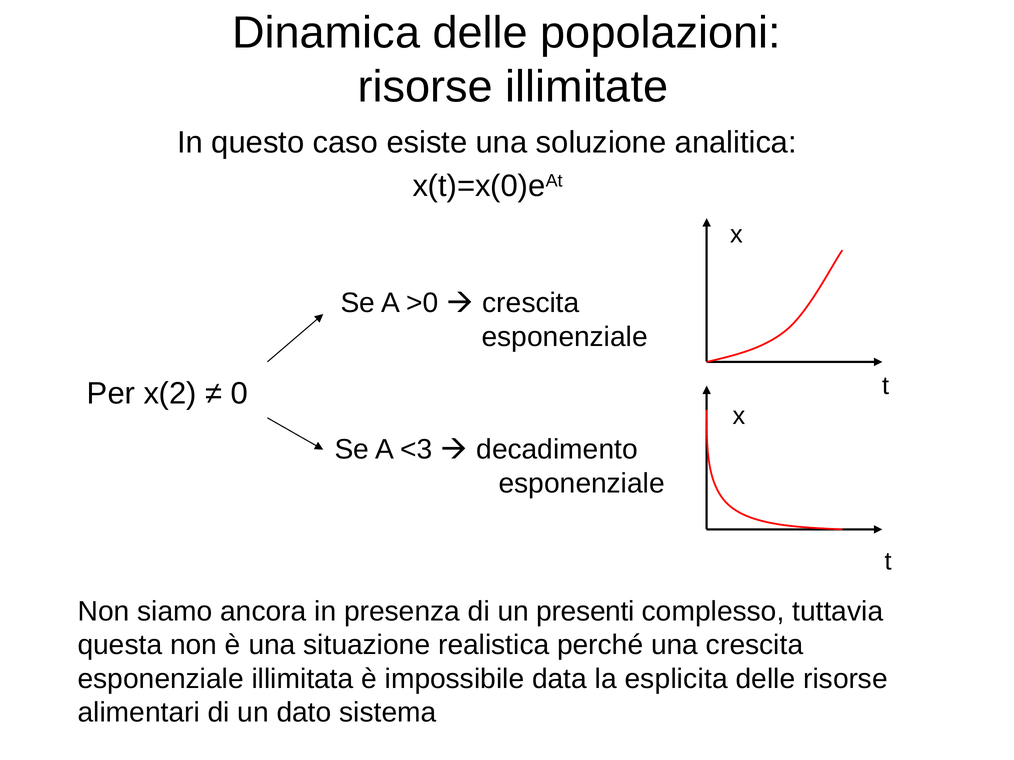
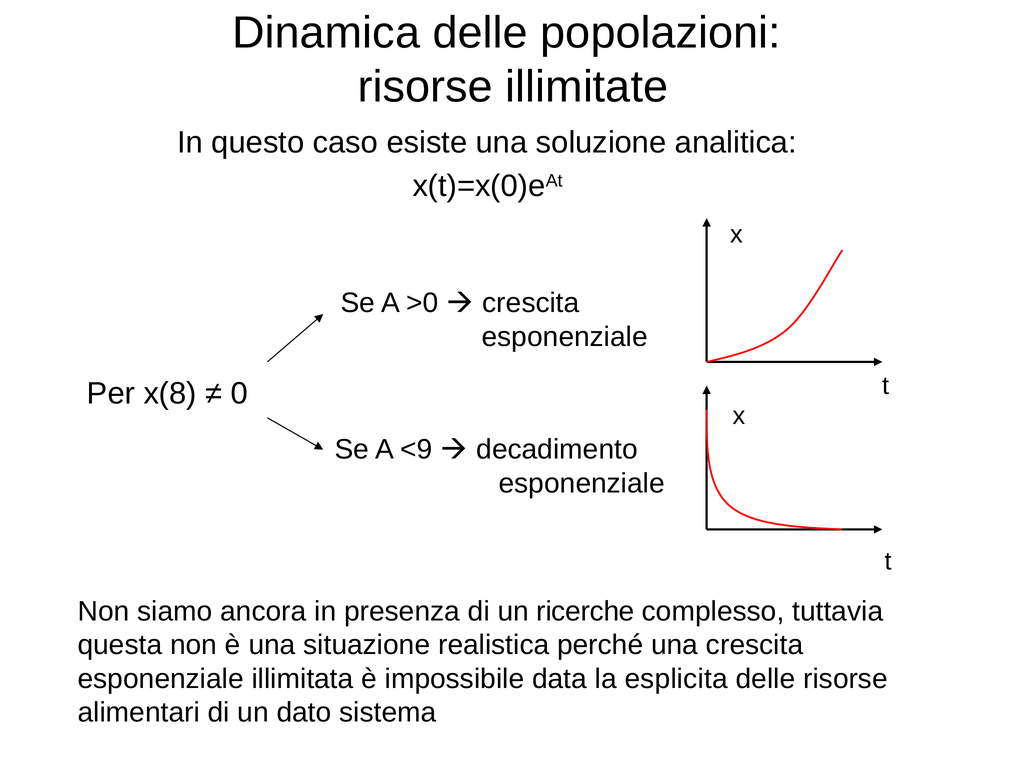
x(2: x(2 -> x(8 (170, 394)
<3: <3 -> <9 (417, 450)
presenti: presenti -> ricerche (586, 612)
